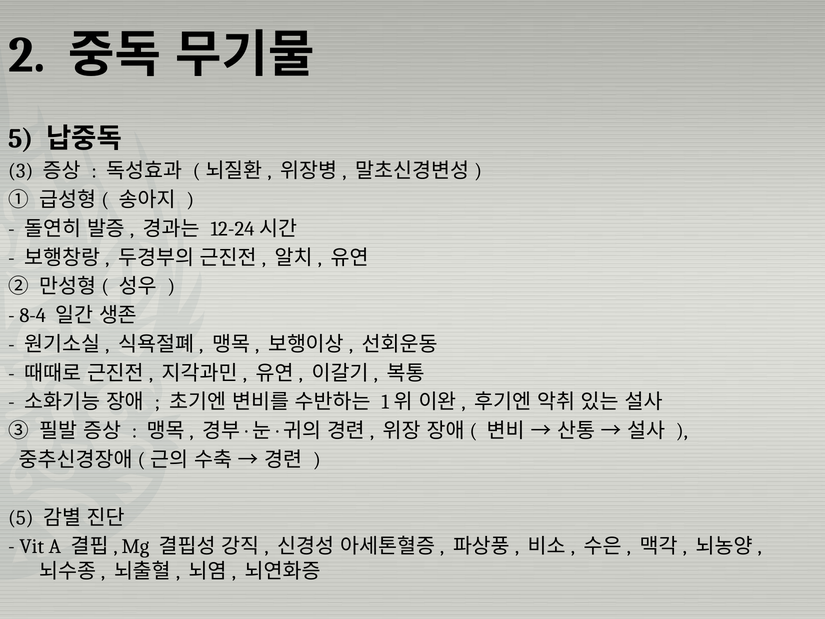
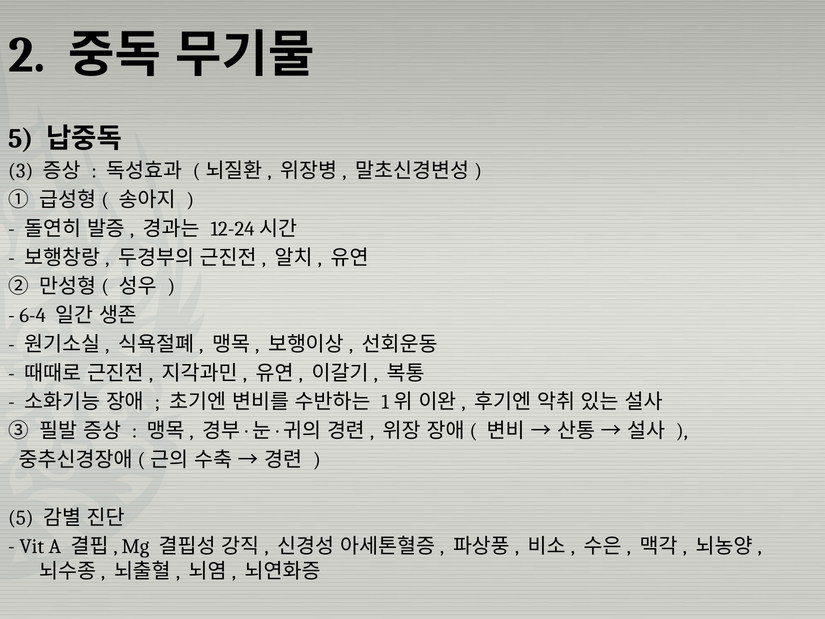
8-4: 8-4 -> 6-4 (33, 315)
